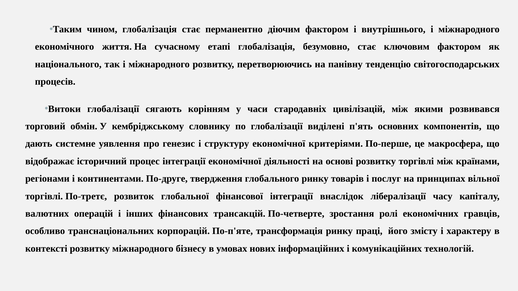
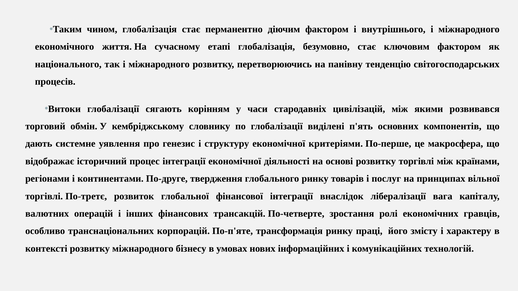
часу: часу -> вага (443, 196)
